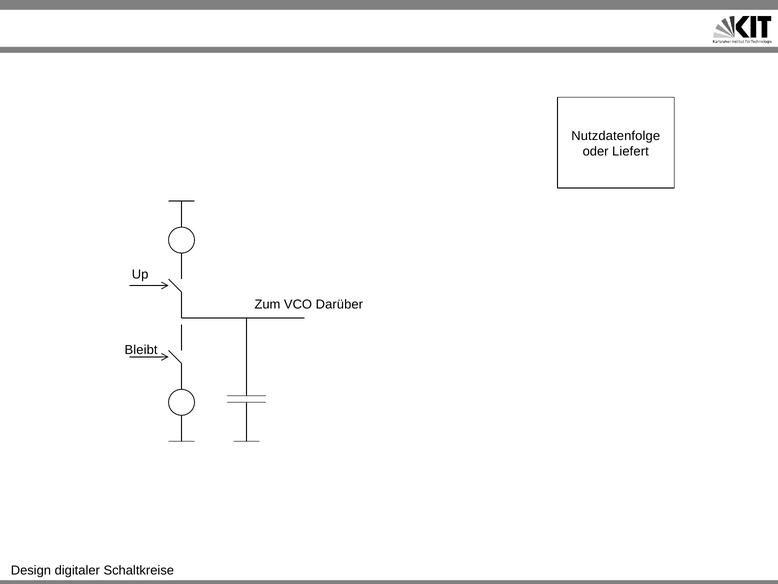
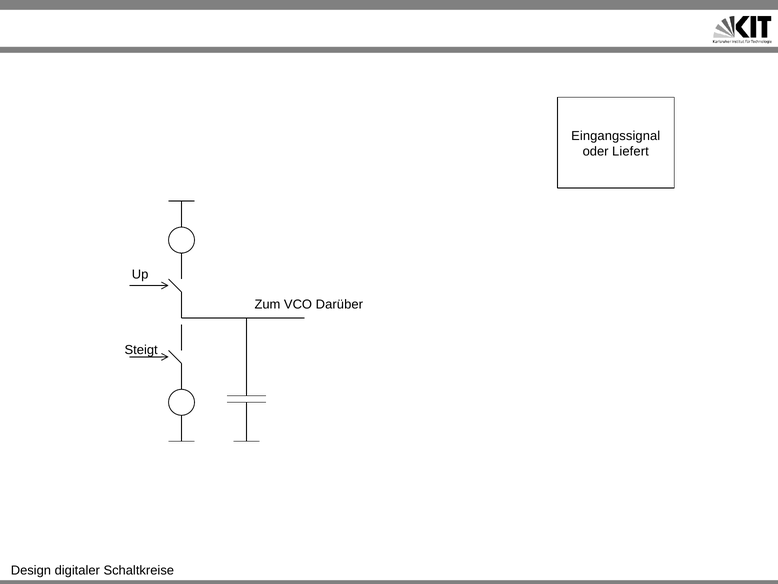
Nutzdatenfolge: Nutzdatenfolge -> Eingangssignal (616, 136)
Bleibt: Bleibt -> Steigt (141, 350)
